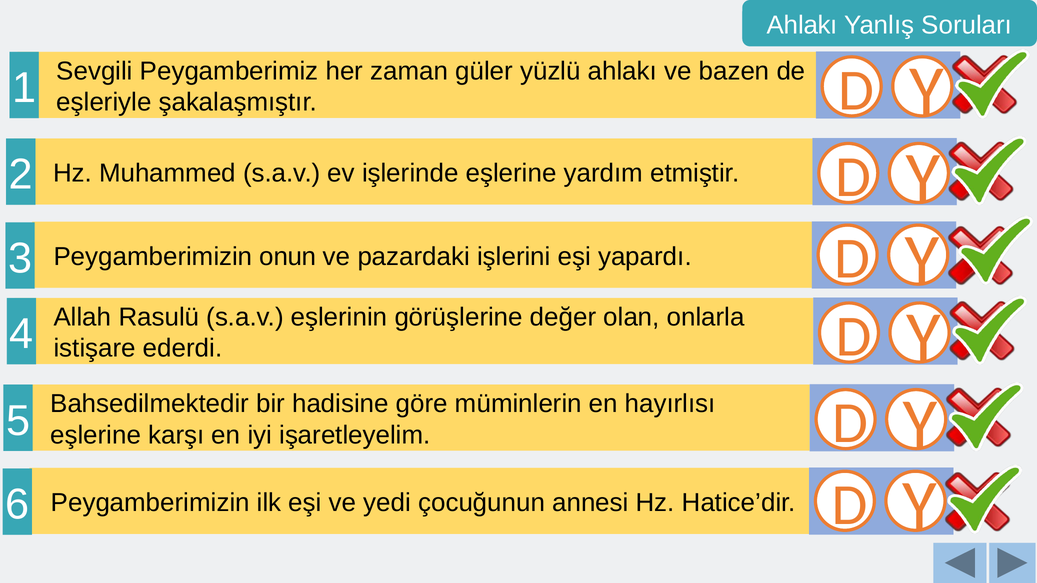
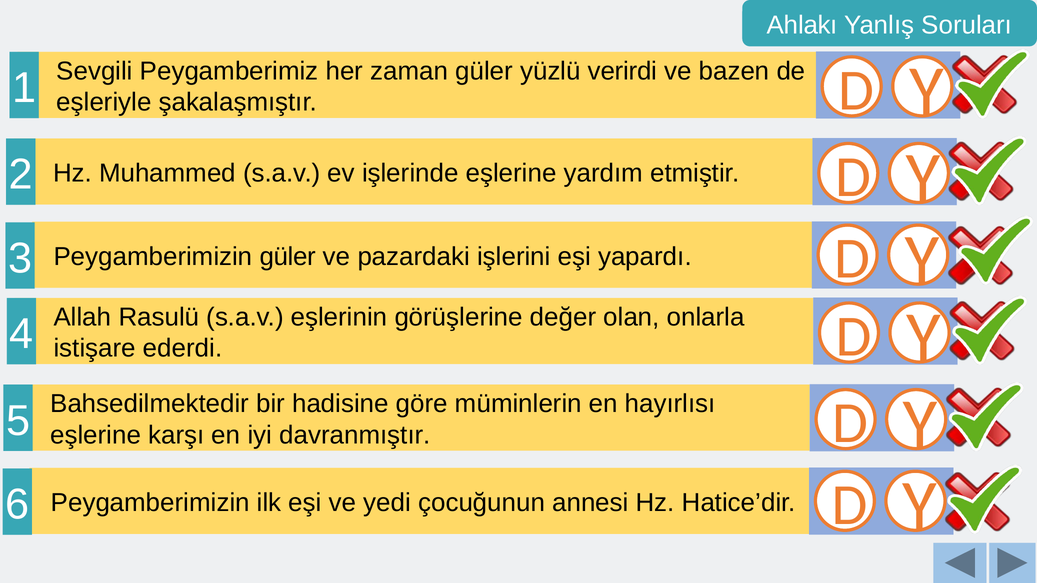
yüzlü ahlakı: ahlakı -> verirdi (622, 71)
Peygamberimizin onun: onun -> güler (288, 257)
işaretleyelim: işaretleyelim -> davranmıştır (355, 435)
